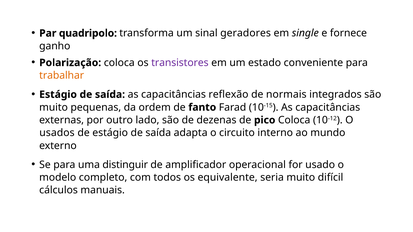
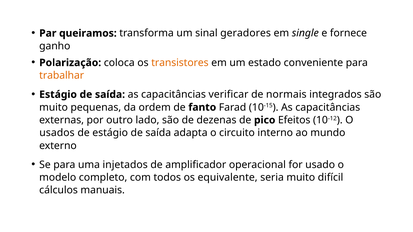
quadripolo: quadripolo -> queiramos (88, 33)
transistores colour: purple -> orange (180, 63)
reflexão: reflexão -> verificar (229, 95)
pico Coloca: Coloca -> Efeitos (294, 120)
distinguir: distinguir -> injetados (125, 165)
